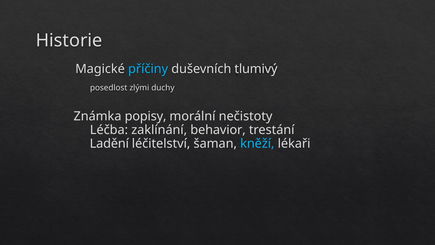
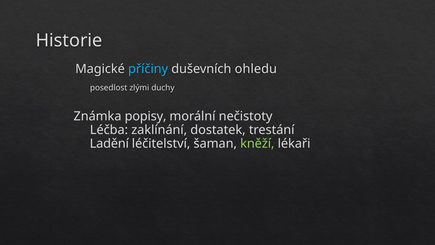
tlumivý: tlumivý -> ohledu (256, 69)
behavior: behavior -> dostatek (218, 130)
kněží colour: light blue -> light green (257, 143)
